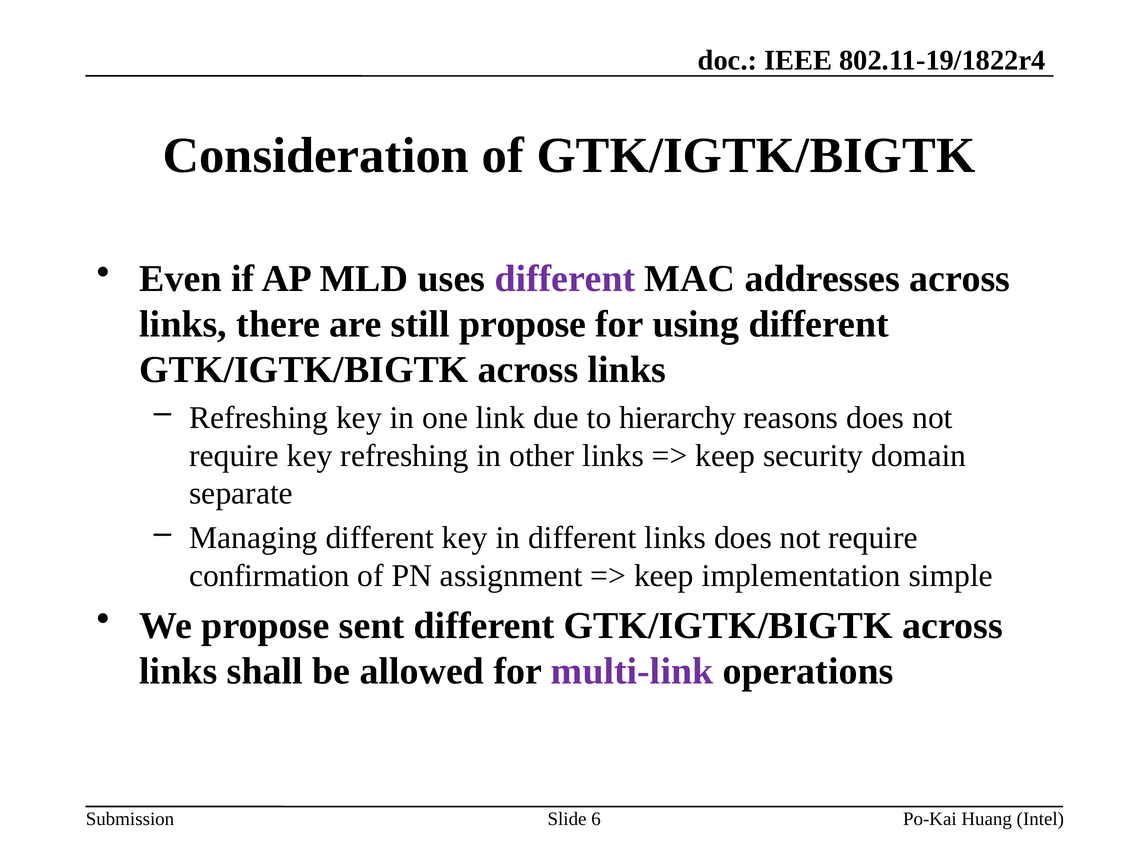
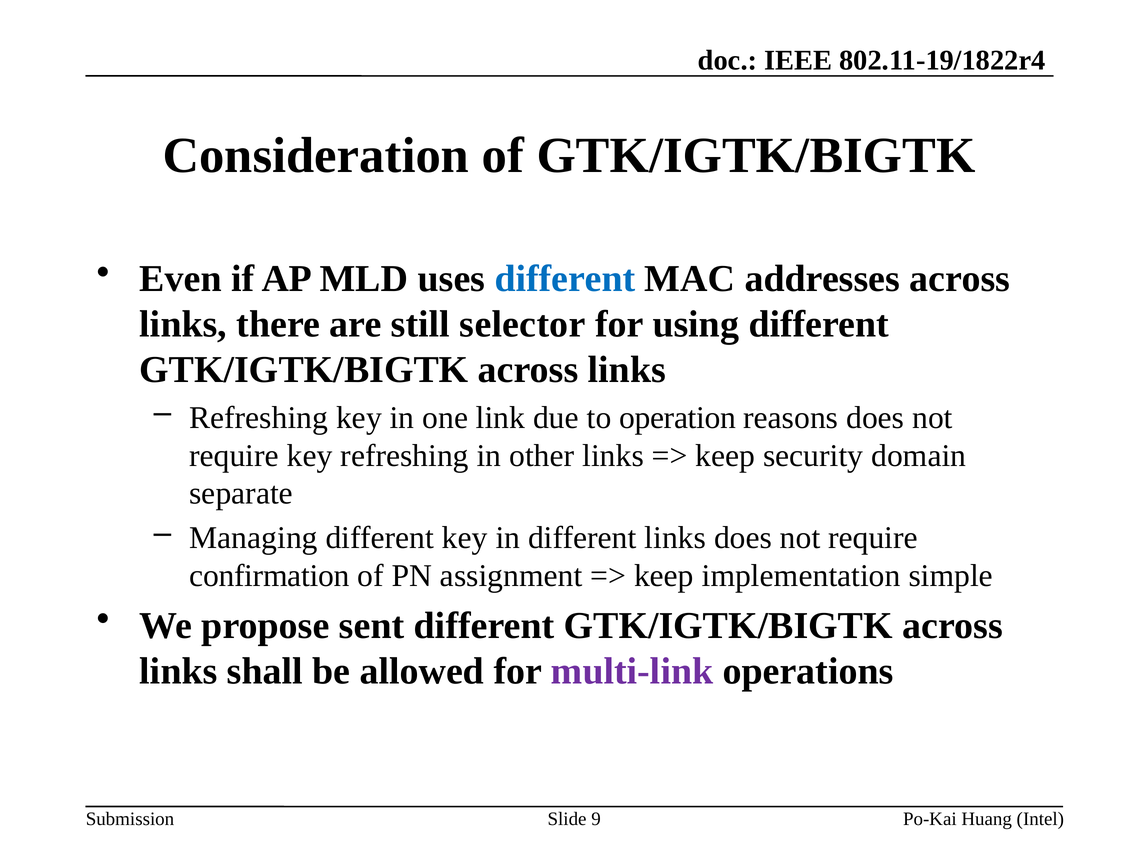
different colour: purple -> blue (565, 279)
still propose: propose -> selector (523, 325)
hierarchy: hierarchy -> operation (678, 418)
6: 6 -> 9 (596, 819)
